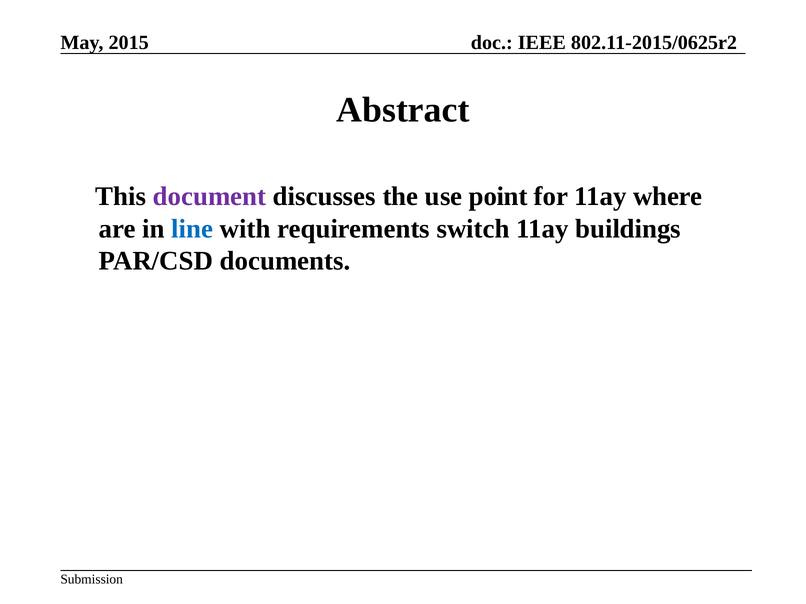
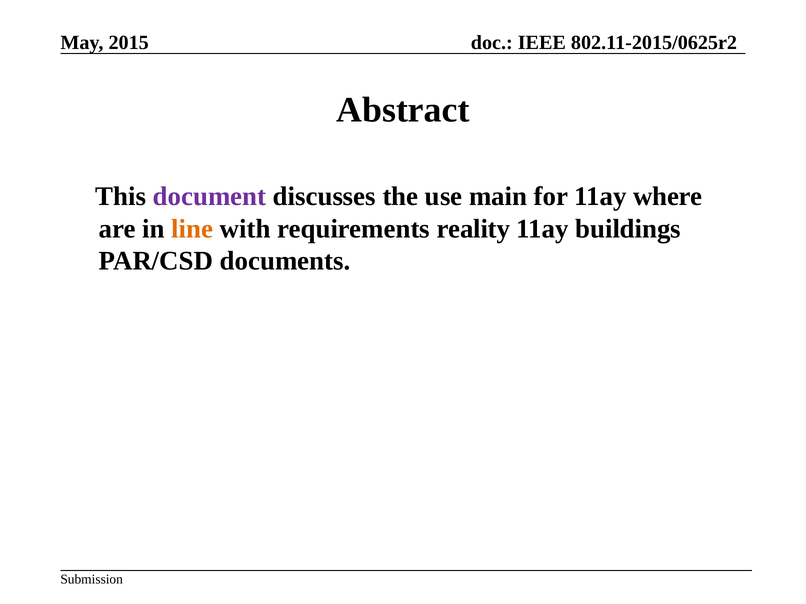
point: point -> main (498, 197)
line colour: blue -> orange (192, 229)
switch: switch -> reality (473, 229)
